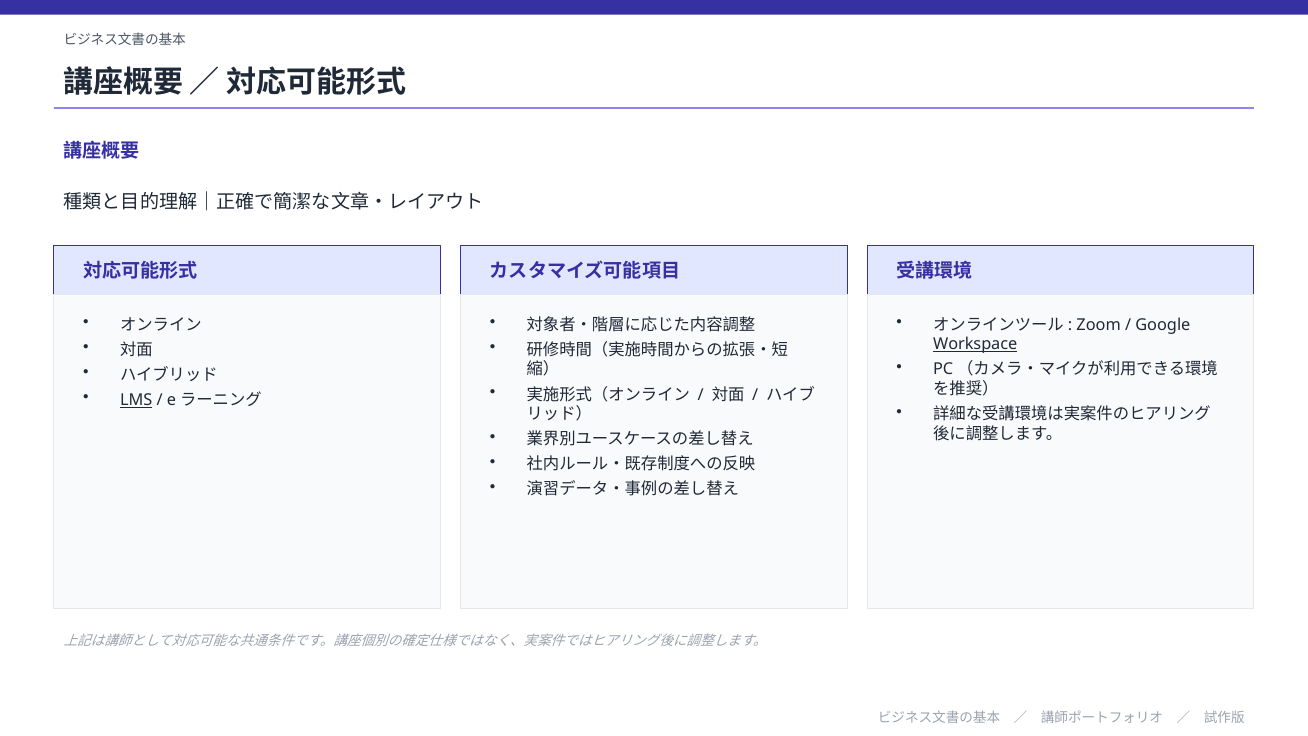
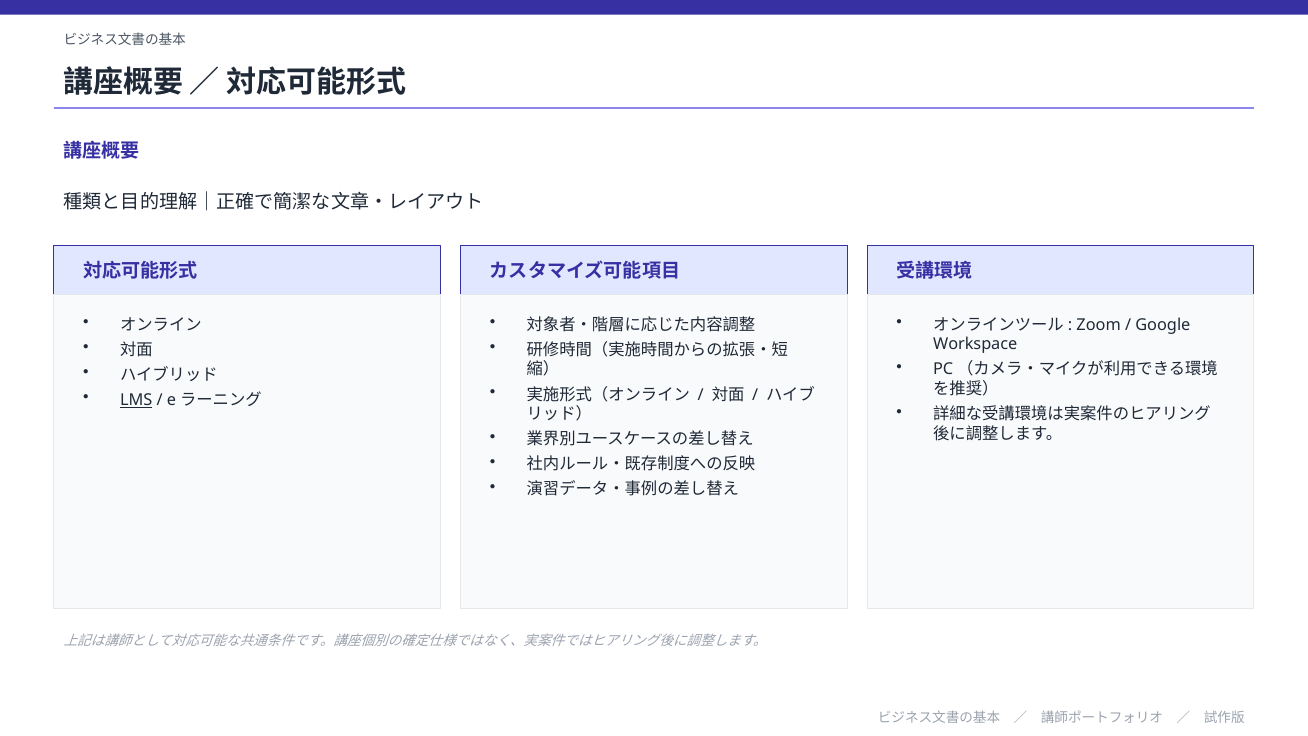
Workspace underline: present -> none (975, 344)
